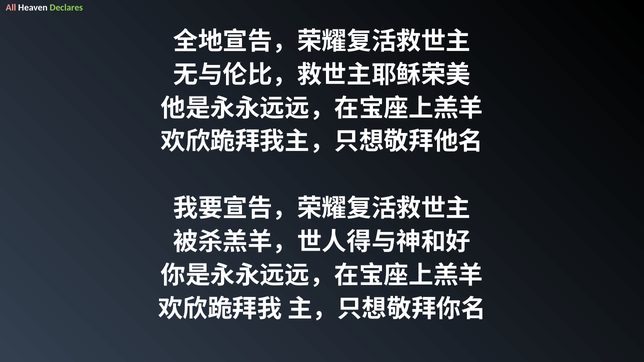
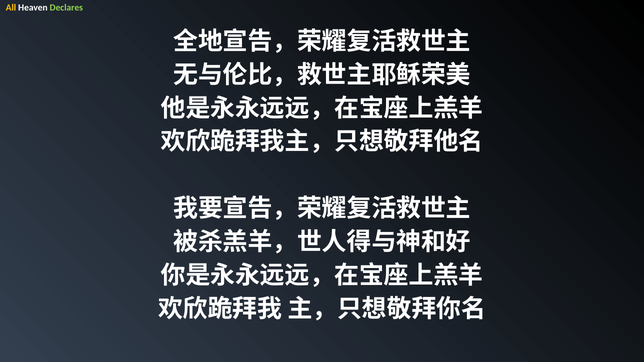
All colour: pink -> yellow (11, 8)
